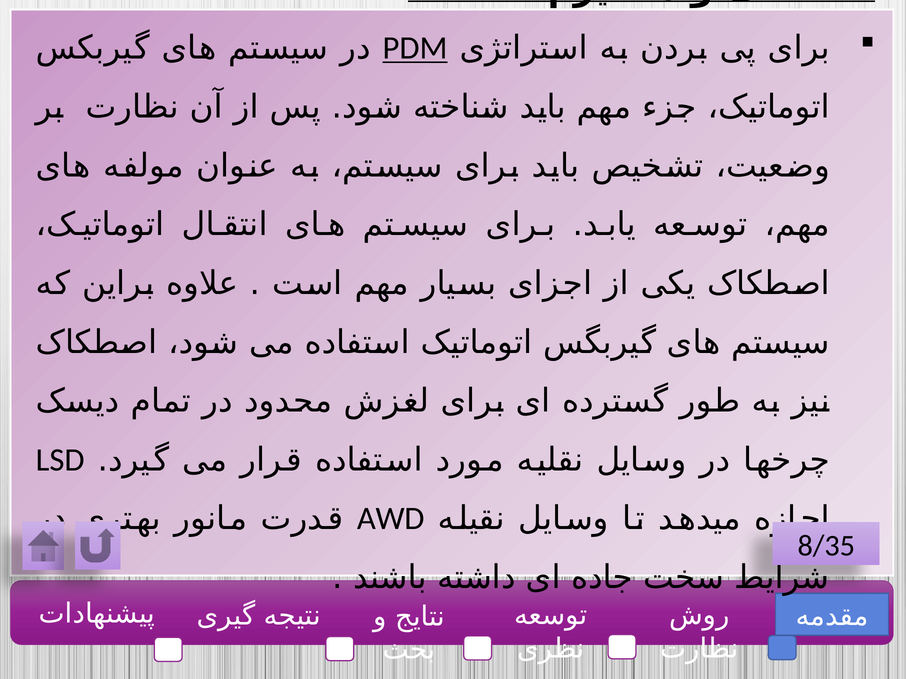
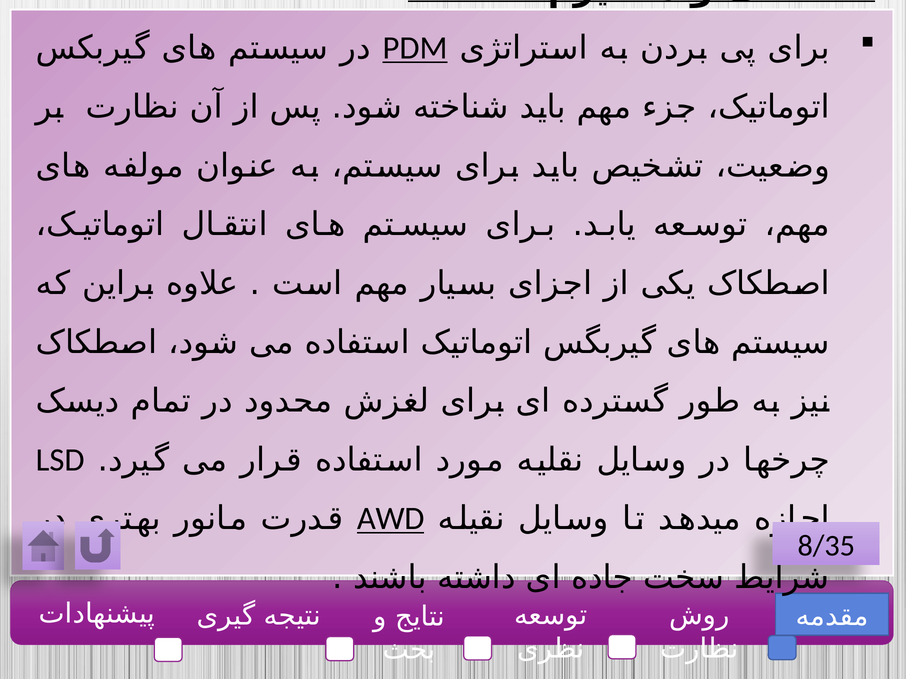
AWD underline: none -> present (391, 519)
